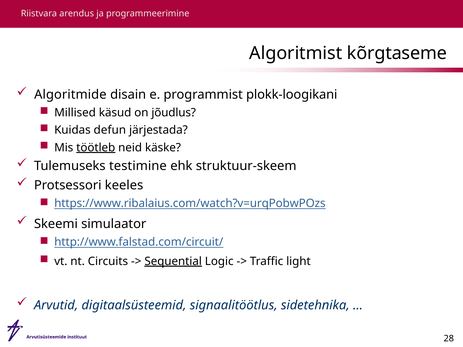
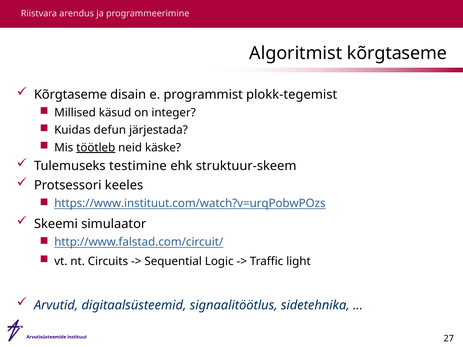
Algoritmide: Algoritmide -> Kõrgtaseme (70, 95)
plokk-loogikani: plokk-loogikani -> plokk-tegemist (292, 95)
jõudlus: jõudlus -> integer (174, 113)
https://www.ribalaius.com/watch?v=urqPobwPOzs: https://www.ribalaius.com/watch?v=urqPobwPOzs -> https://www.instituut.com/watch?v=urqPobwPOzs (190, 204)
Sequential underline: present -> none (173, 261)
28: 28 -> 27 (449, 339)
